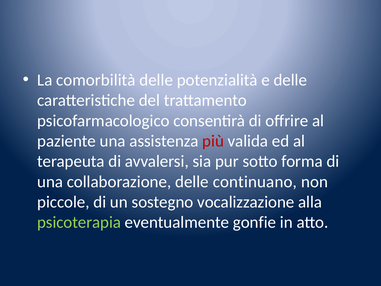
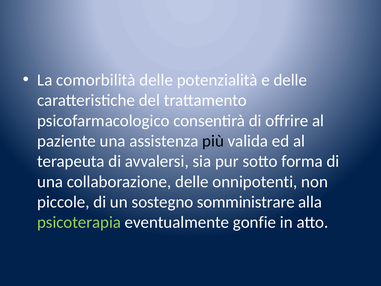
più colour: red -> black (213, 141)
continuano: continuano -> onnipotenti (255, 182)
vocalizzazione: vocalizzazione -> somministrare (246, 202)
